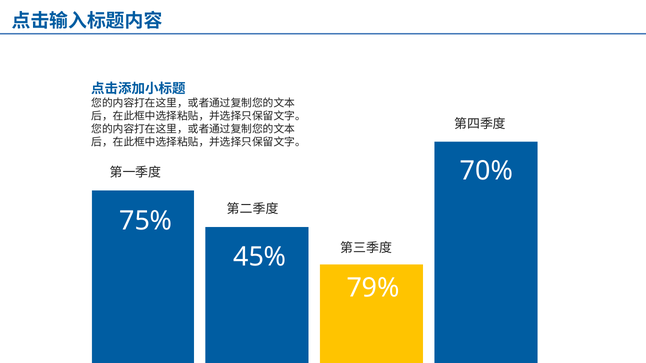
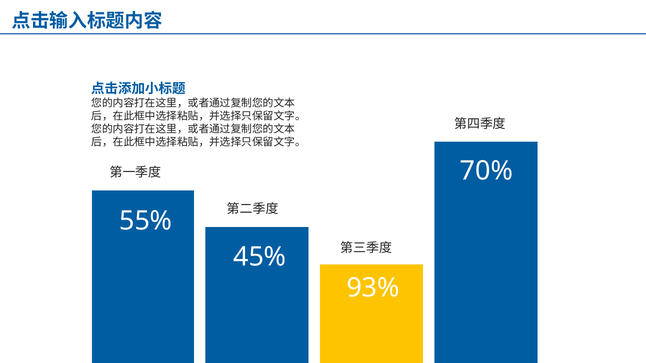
75%: 75% -> 55% (146, 221)
79%: 79% -> 93% (373, 288)
